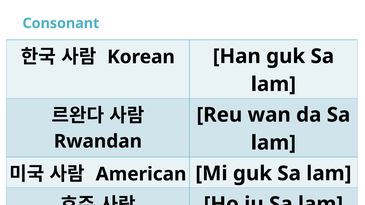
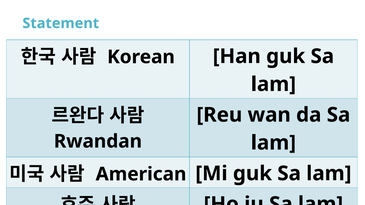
Consonant: Consonant -> Statement (61, 23)
